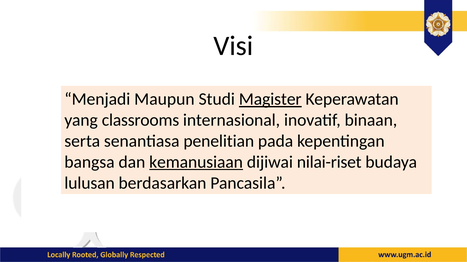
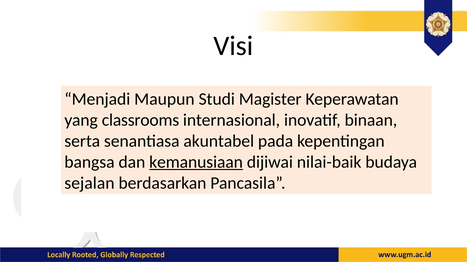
Magister underline: present -> none (270, 99)
penelitian: penelitian -> akuntabel (219, 141)
nilai-riset: nilai-riset -> nilai-baik (329, 162)
lulusan: lulusan -> sejalan (89, 183)
